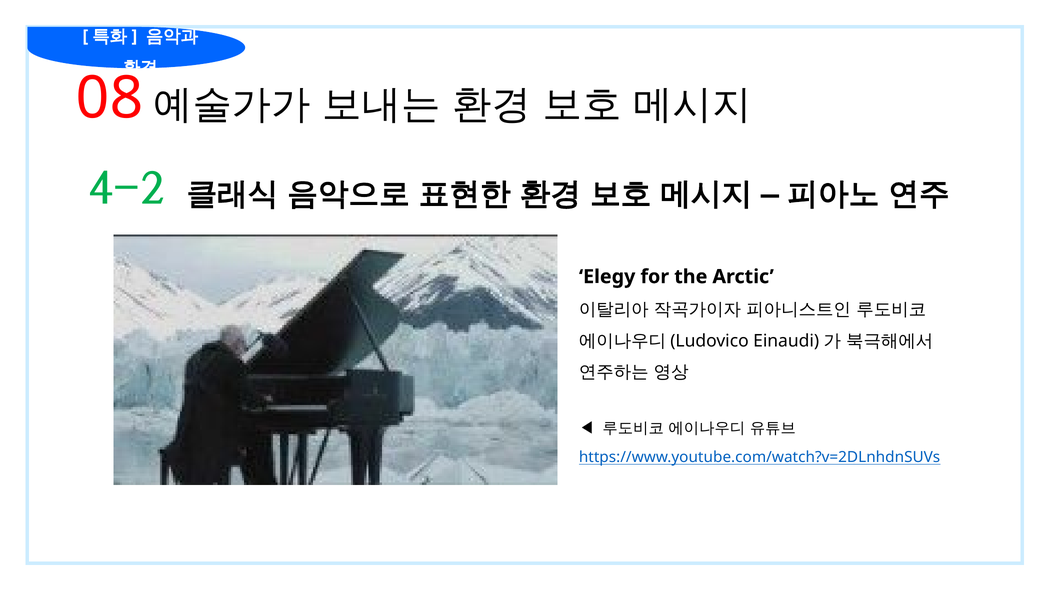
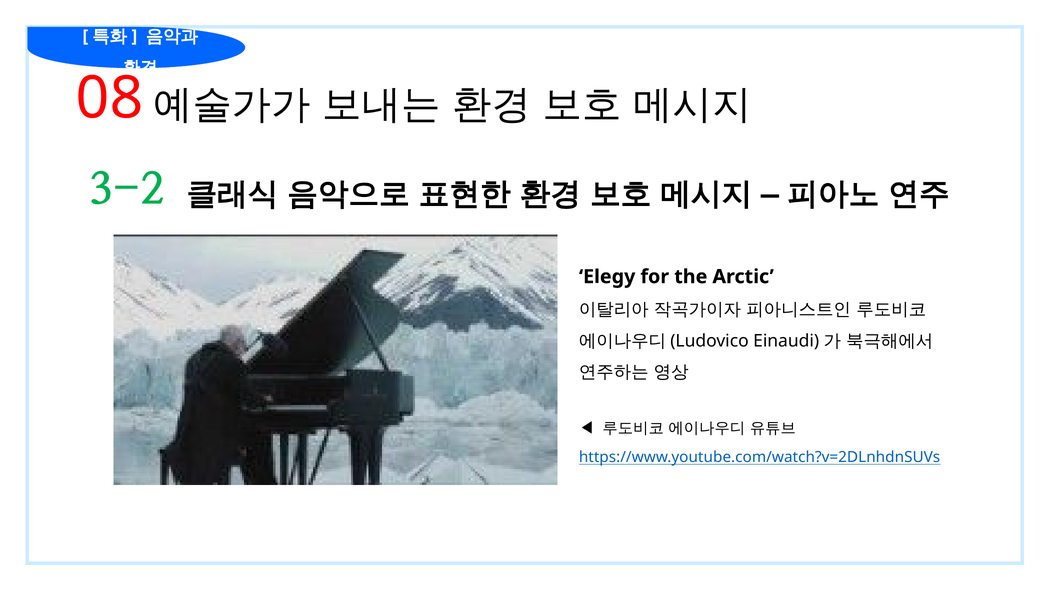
4-2: 4-2 -> 3-2 (127, 190)
